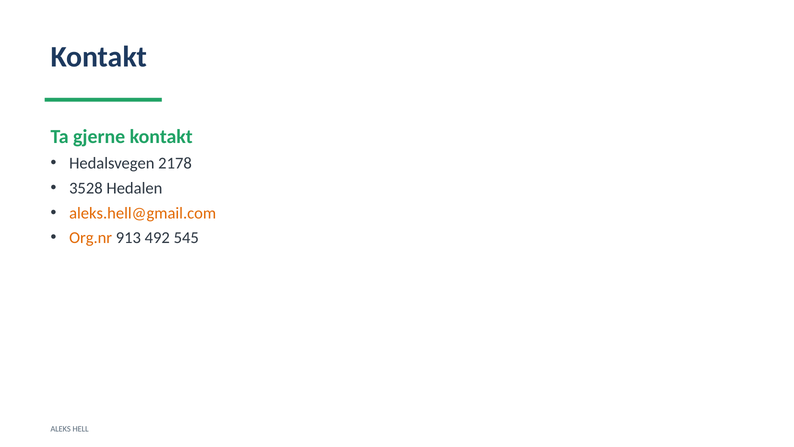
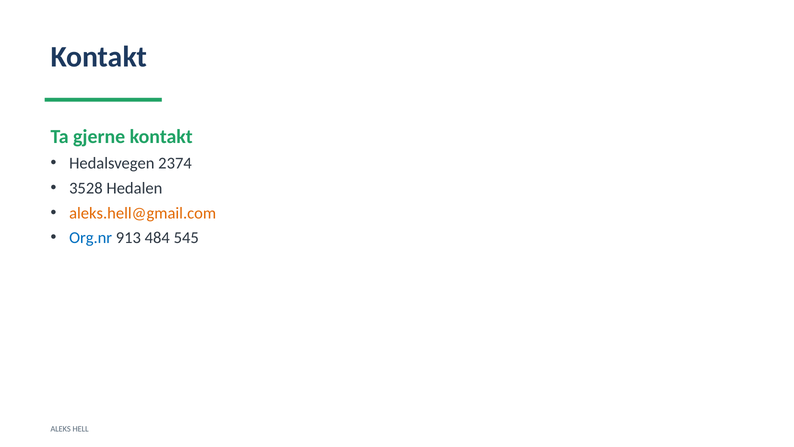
2178: 2178 -> 2374 (175, 163)
Org.nr colour: orange -> blue (91, 238)
492: 492 -> 484 (157, 238)
